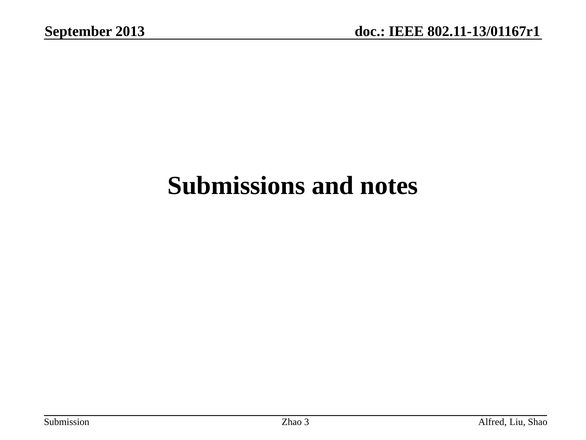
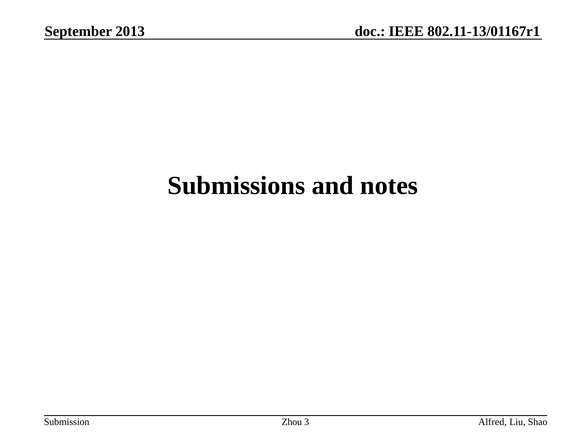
Zhao: Zhao -> Zhou (292, 422)
